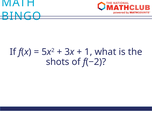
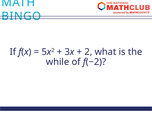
1: 1 -> 2 (88, 52)
shots: shots -> while (58, 62)
